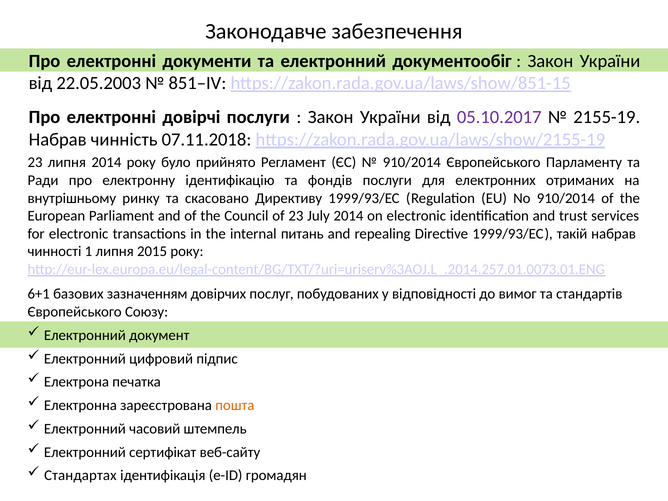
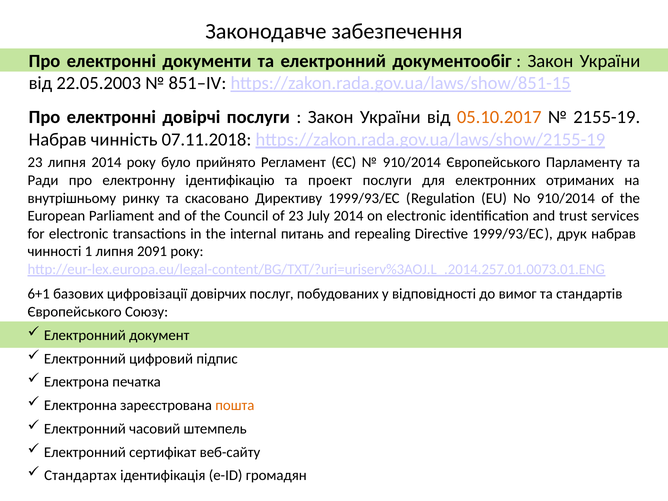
05.10.2017 colour: purple -> orange (499, 117)
фондів: фондів -> проект (330, 180)
такій: такій -> друк (572, 234)
2015: 2015 -> 2091 (152, 252)
зазначенням: зазначенням -> цифровізації (147, 294)
